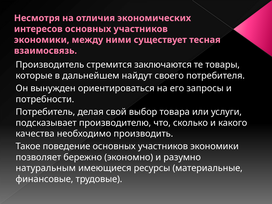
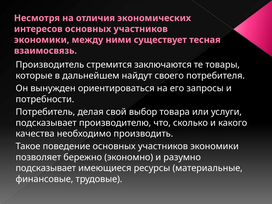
натуральным: натуральным -> подсказывает (46, 168)
